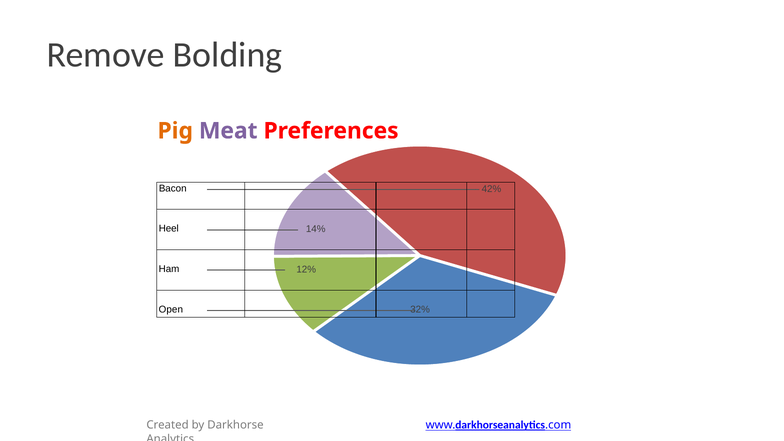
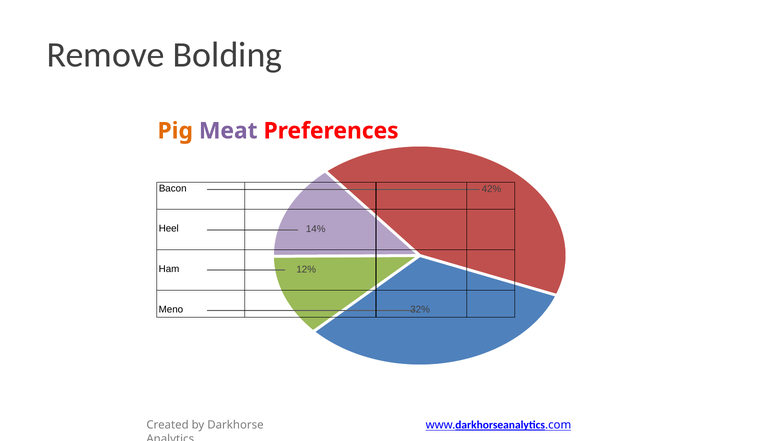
Open: Open -> Meno (171, 309)
